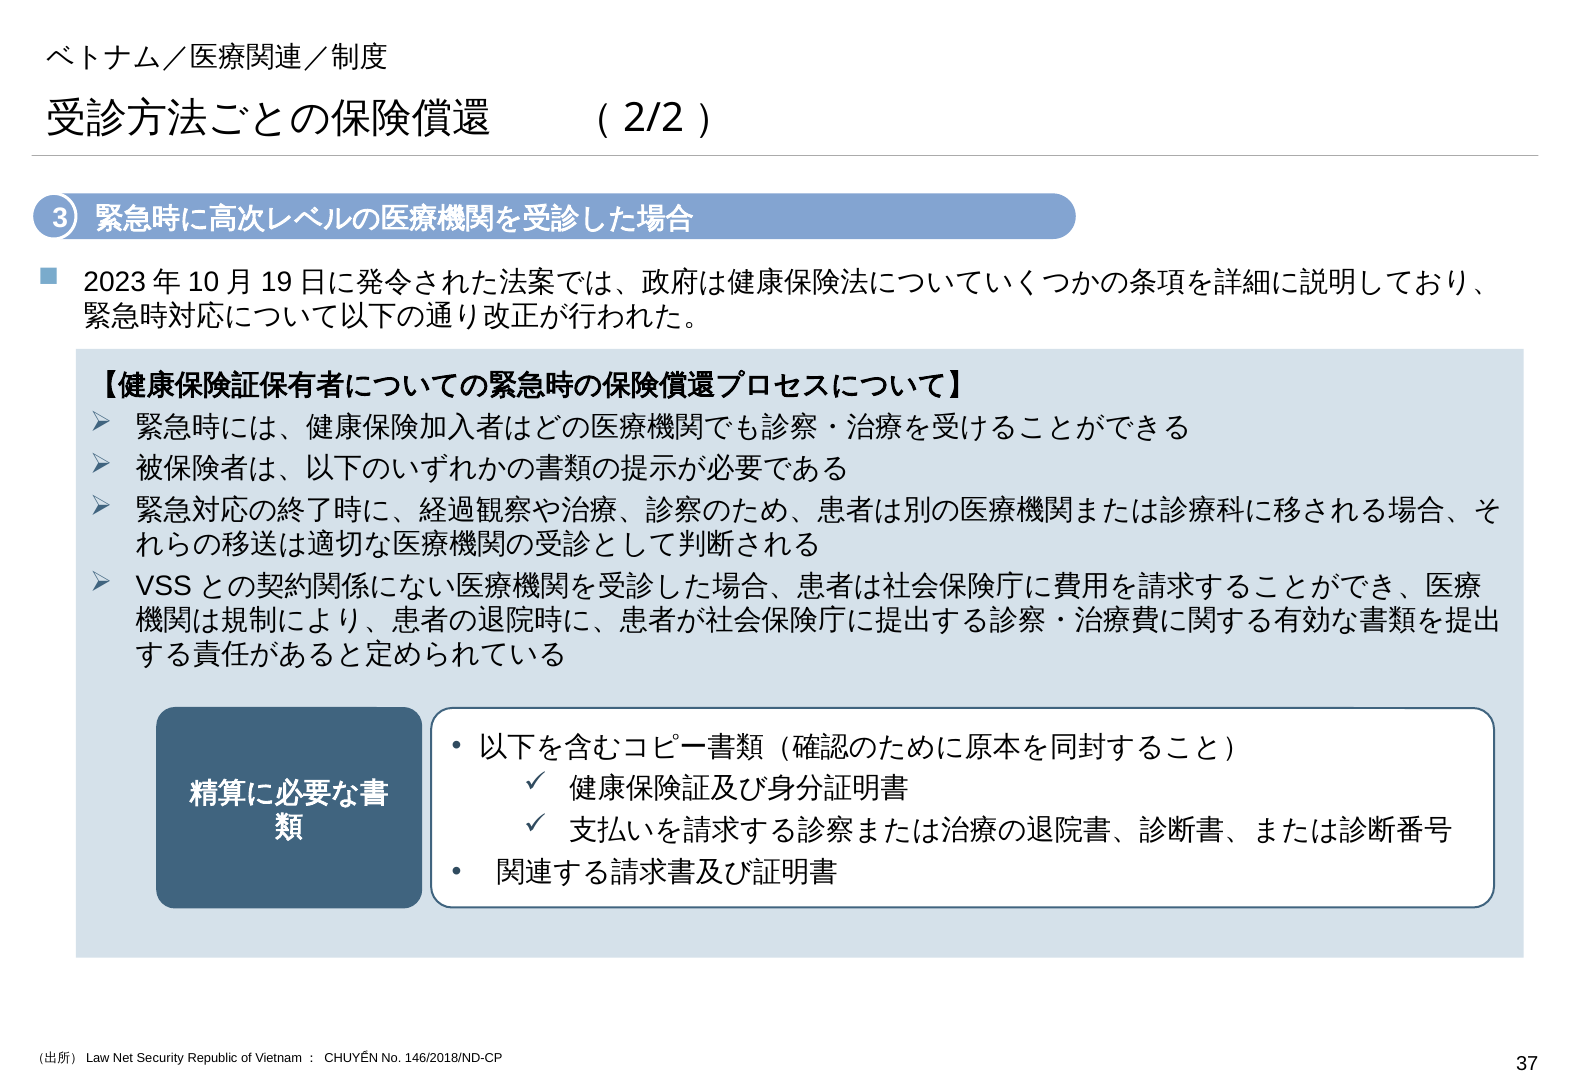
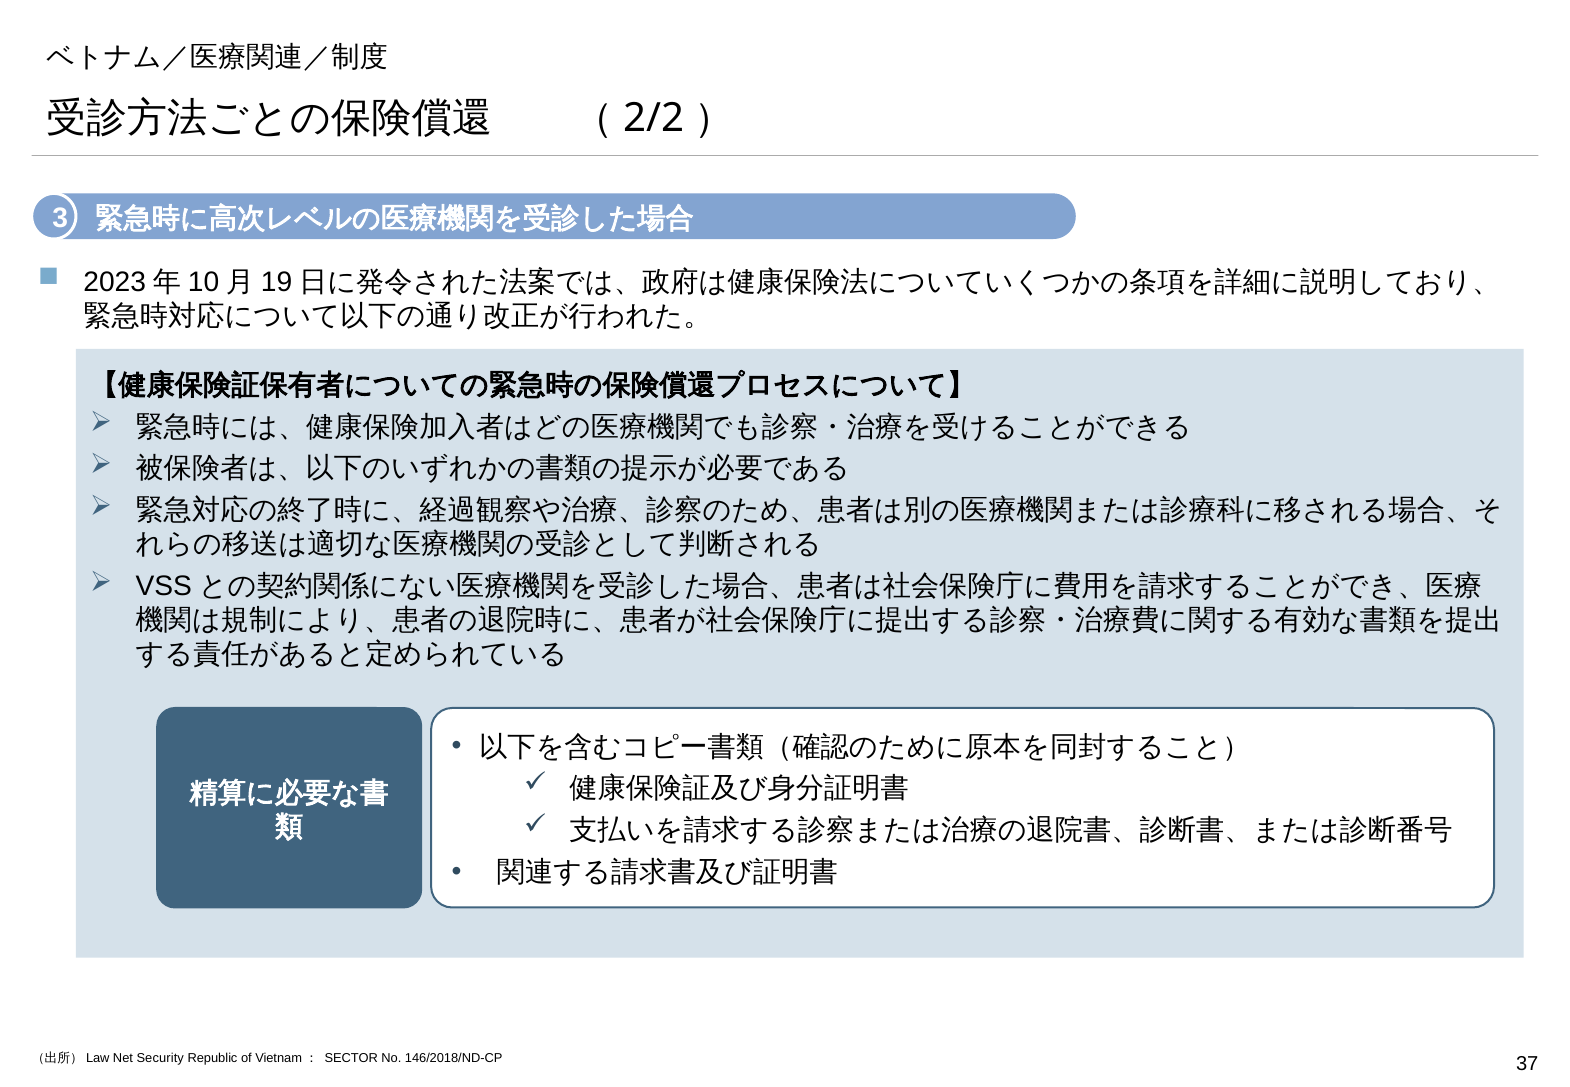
CHUYỂN: CHUYỂN -> SECTOR (351, 1059)
